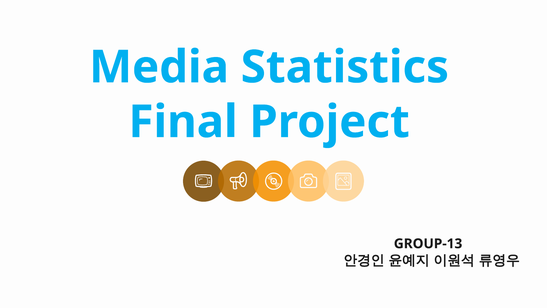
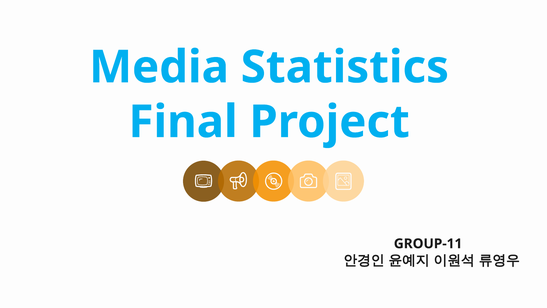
GROUP-13: GROUP-13 -> GROUP-11 (428, 243)
